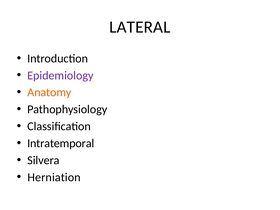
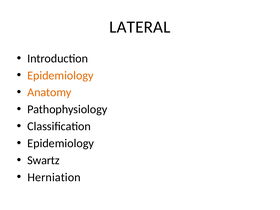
Epidemiology colour: purple -> orange (60, 75)
Intratemporal: Intratemporal -> Epidemiology (61, 143)
Silvera: Silvera -> Swartz (43, 160)
